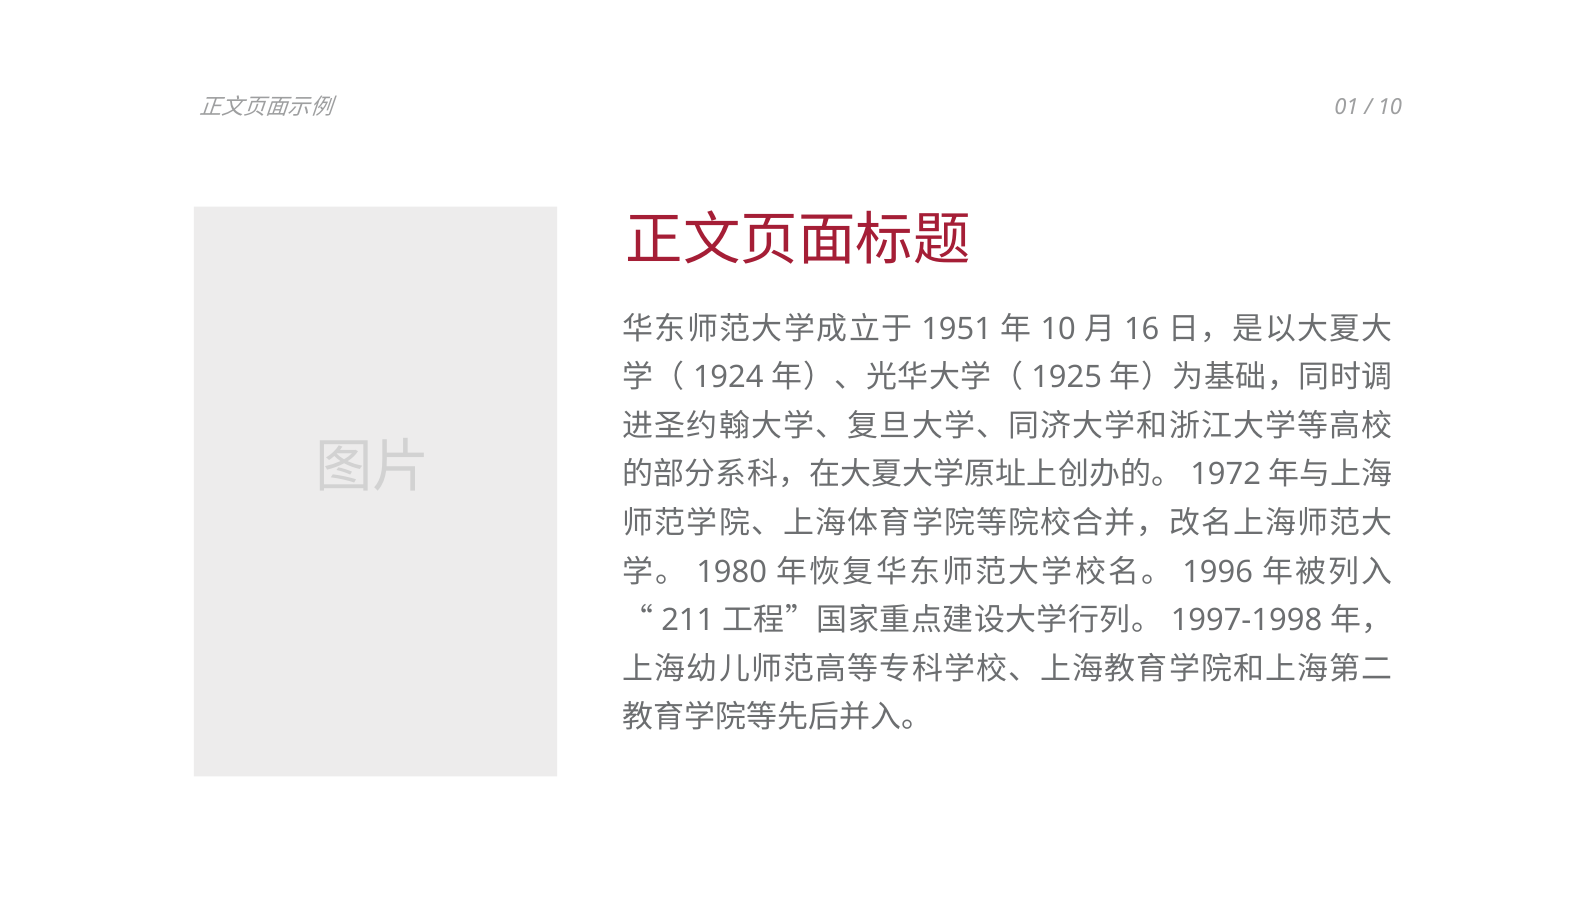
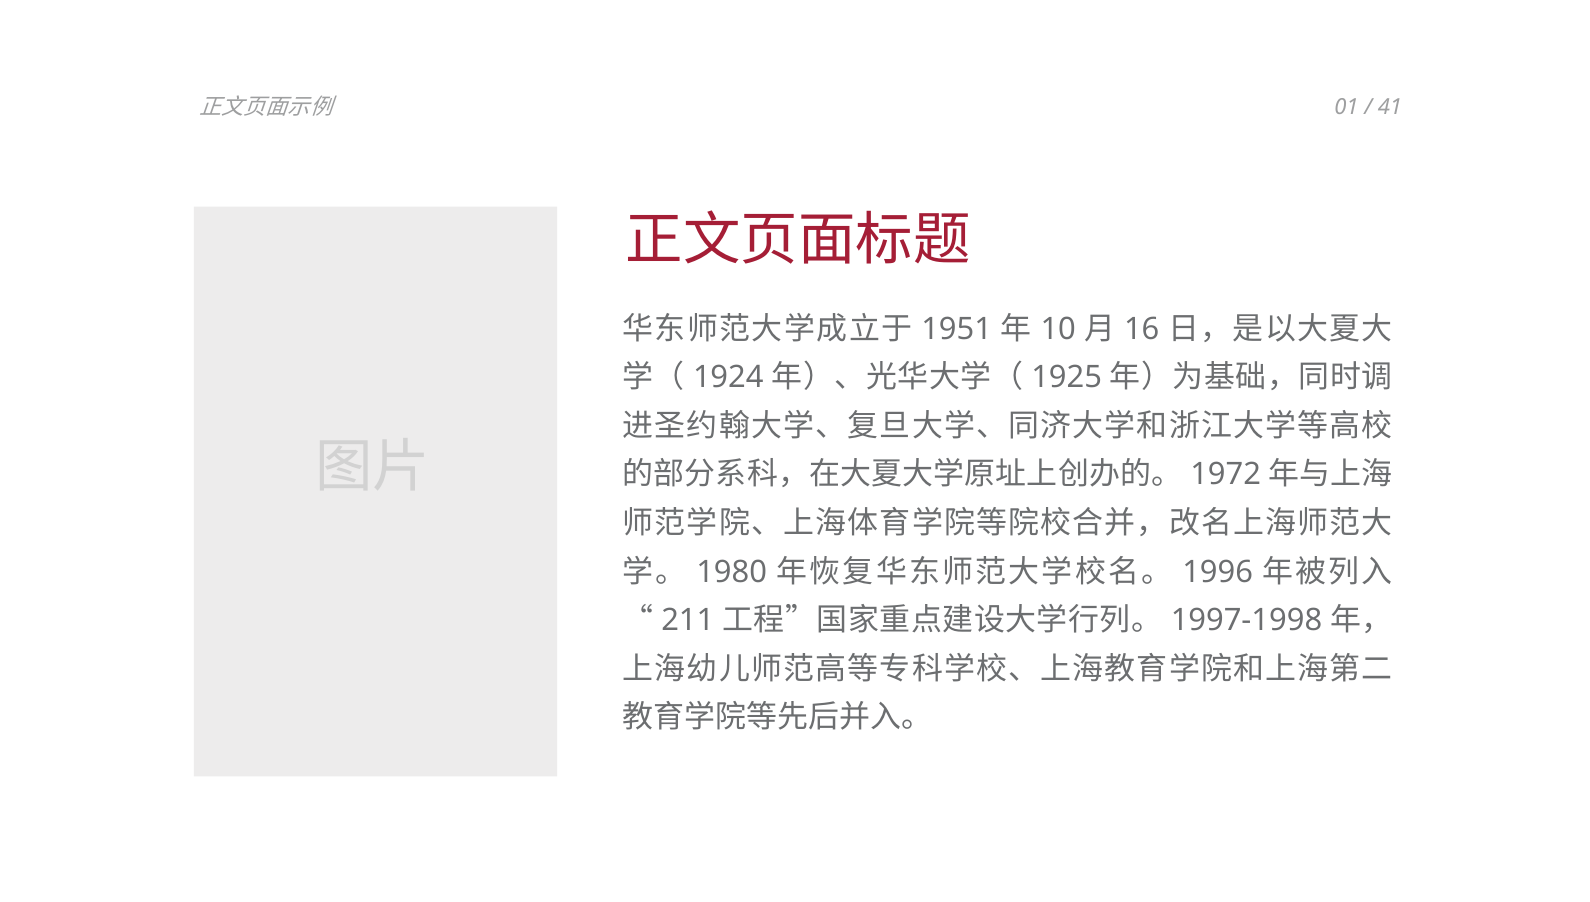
10: 10 -> 41 (1390, 108)
